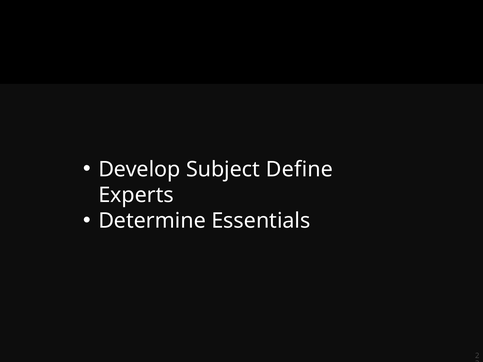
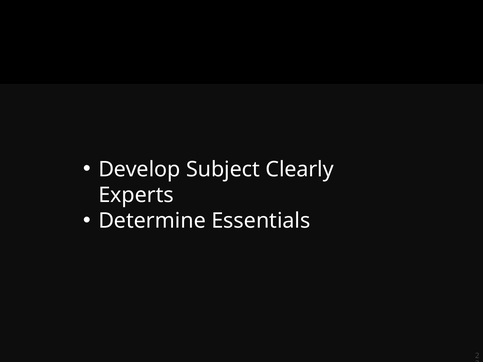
Define: Define -> Clearly (300, 169)
